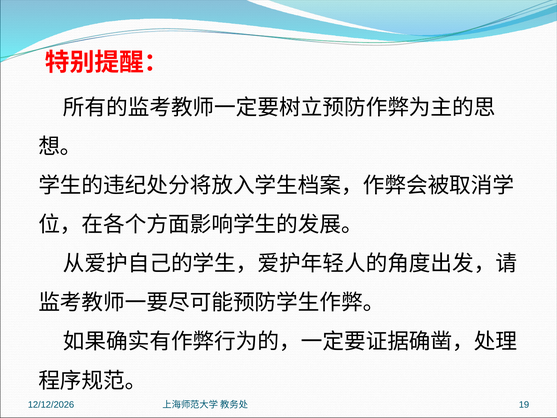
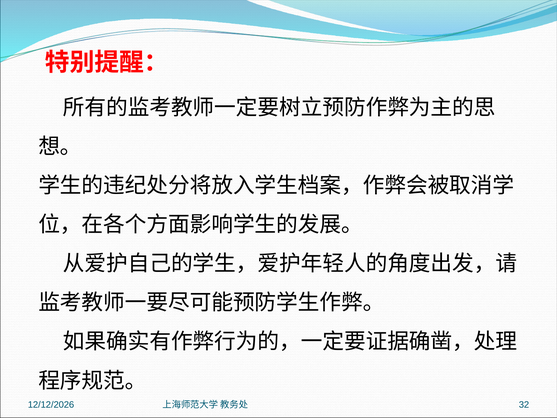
19: 19 -> 32 (524, 404)
